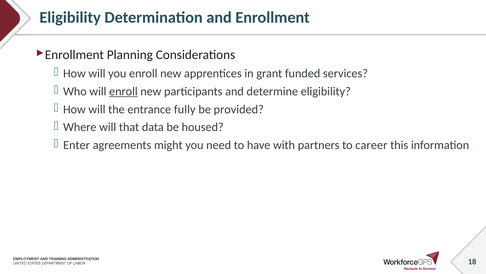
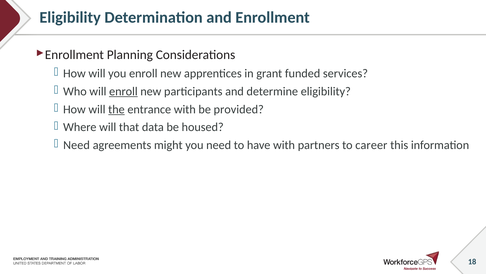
the underline: none -> present (116, 109)
entrance fully: fully -> with (185, 109)
Enter: Enter -> Need (77, 145)
